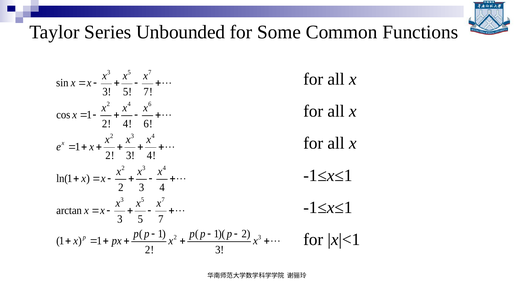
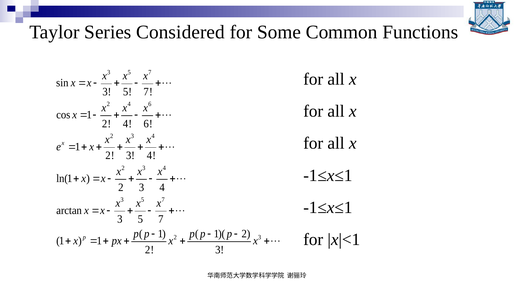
Unbounded: Unbounded -> Considered (181, 32)
